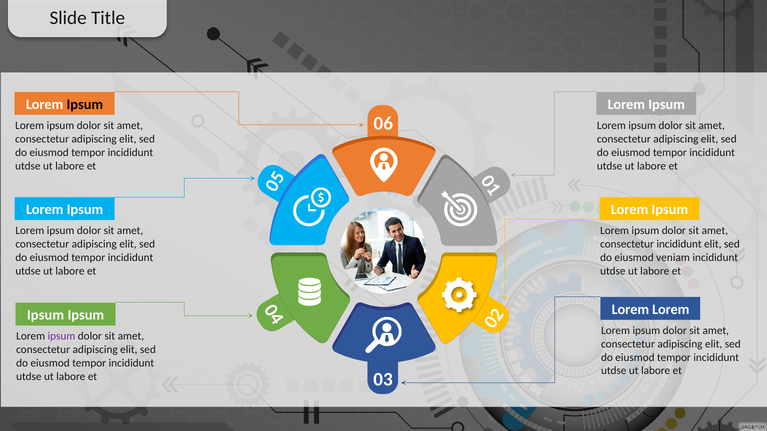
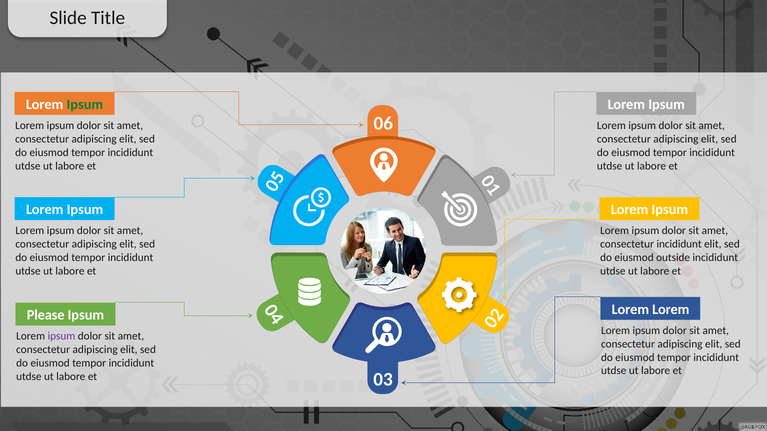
Ipsum colour: black -> green (85, 105)
veniam: veniam -> outside (673, 258)
Ipsum: Ipsum -> Please (46, 315)
